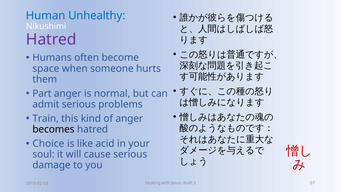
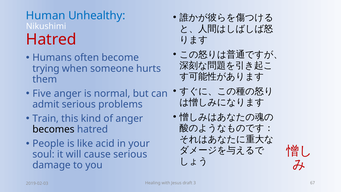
Hatred colour: purple -> red (51, 39)
space: space -> trying (46, 68)
Part: Part -> Five (42, 93)
Choice: Choice -> People (48, 144)
